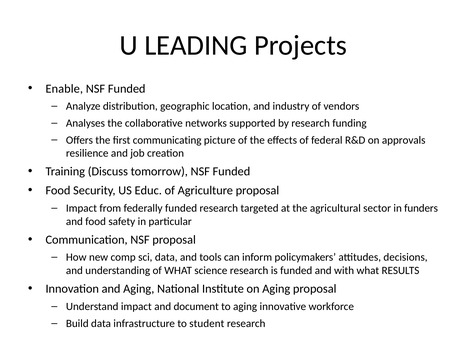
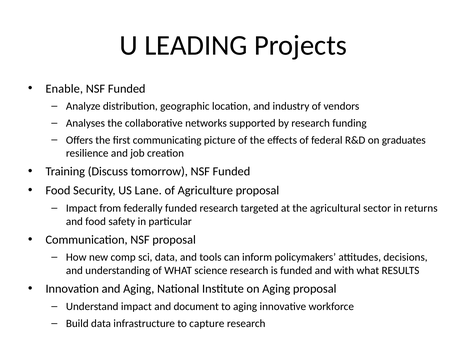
approvals: approvals -> graduates (404, 140)
Educ: Educ -> Lane (148, 190)
funders: funders -> returns (421, 208)
student: student -> capture (207, 323)
